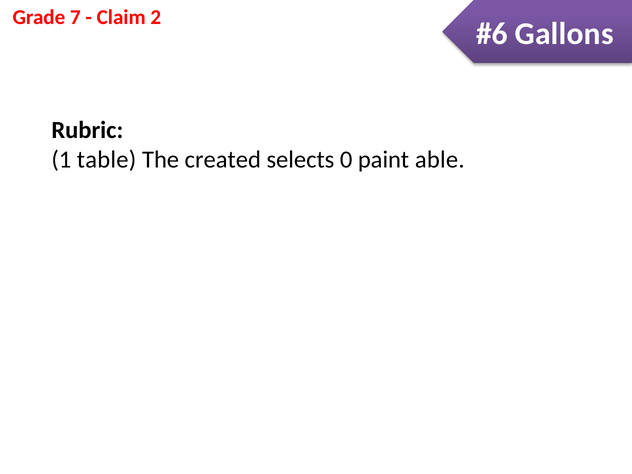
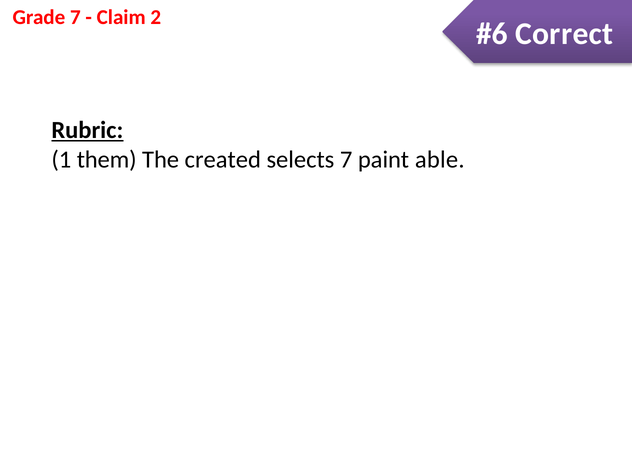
Gallons: Gallons -> Correct (564, 34)
Rubric underline: none -> present (87, 130)
table: table -> them (107, 160)
selects 0: 0 -> 7 (346, 160)
